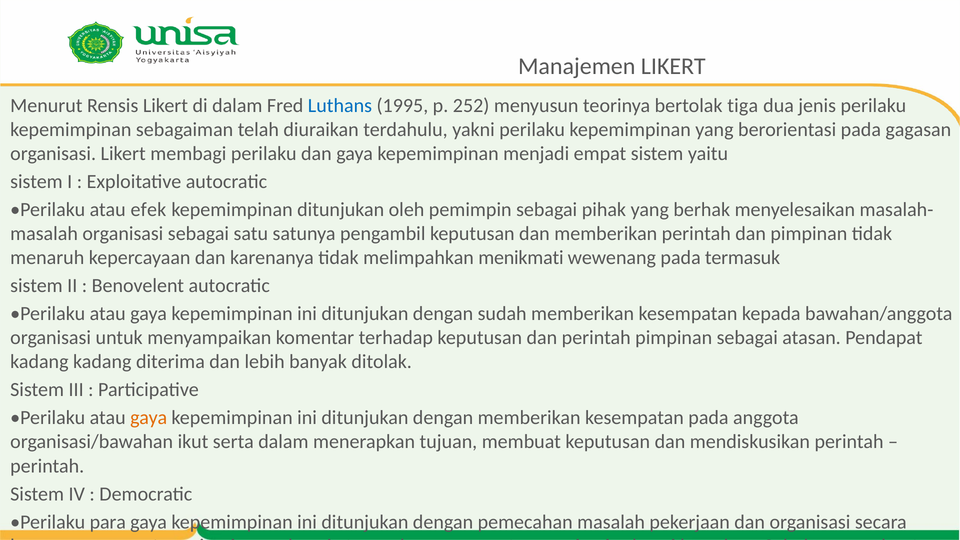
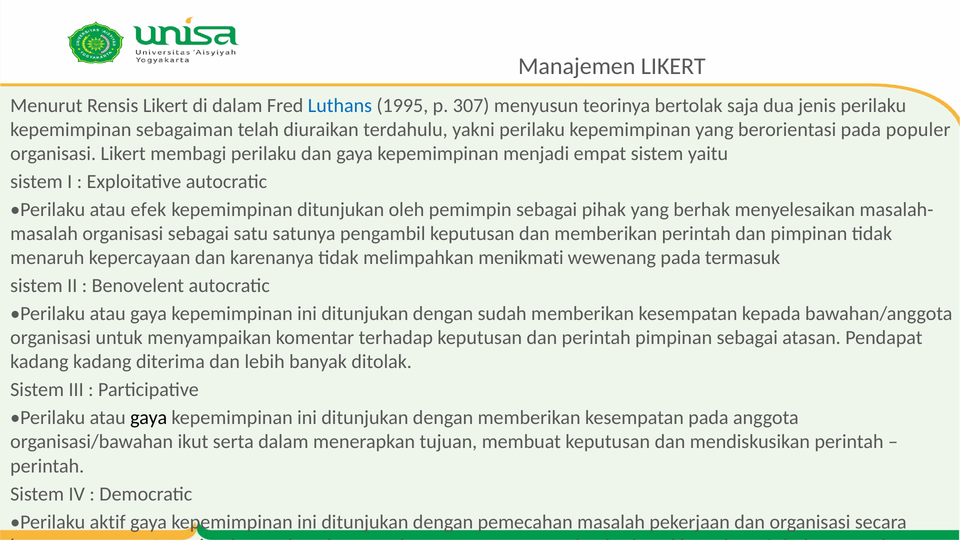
252: 252 -> 307 (471, 106)
tiga: tiga -> saja (743, 106)
gagasan: gagasan -> populer (918, 130)
gaya colour: orange -> black (149, 418)
para: para -> aktif (108, 522)
